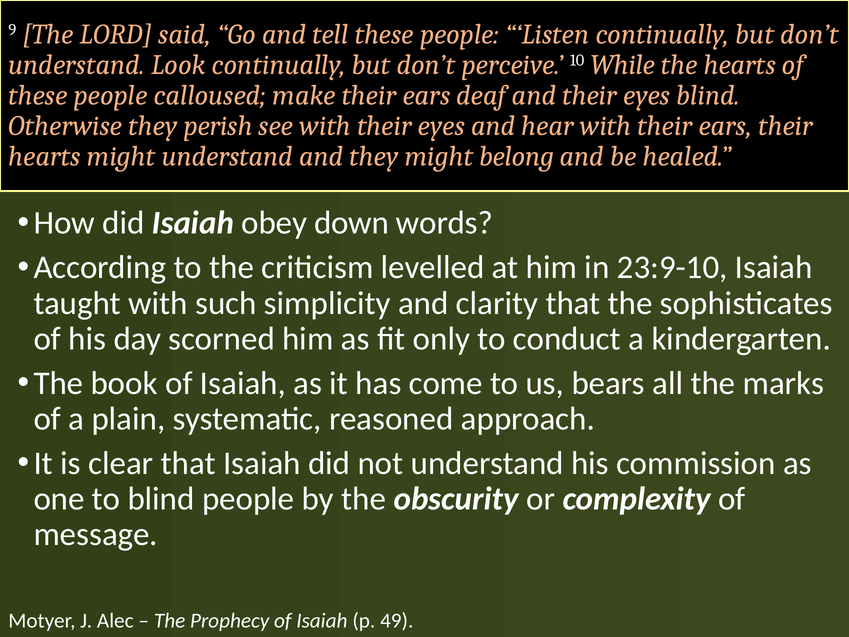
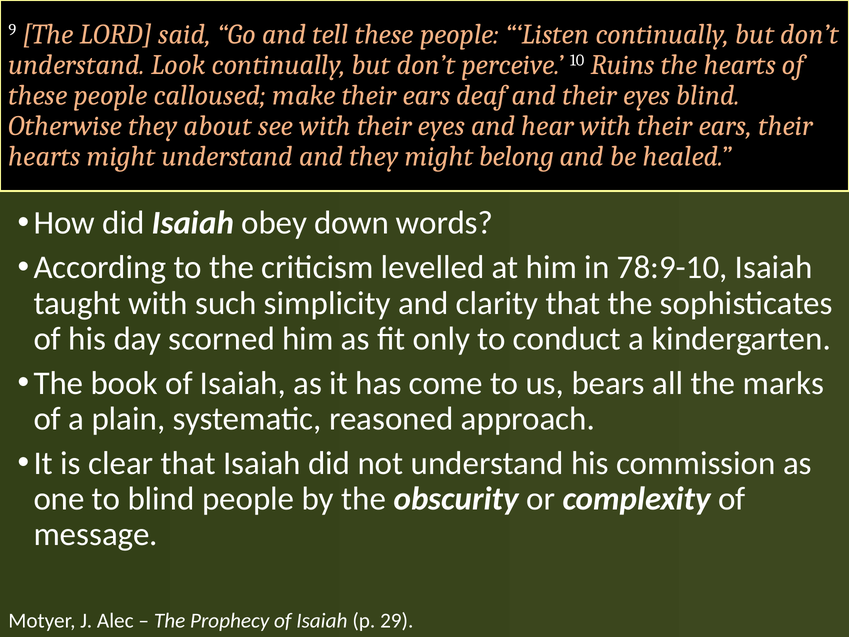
While: While -> Ruins (623, 65)
perish: perish -> about (218, 126)
23:9-10: 23:9-10 -> 78:9-10 (672, 267)
49: 49 -> 29 (397, 621)
